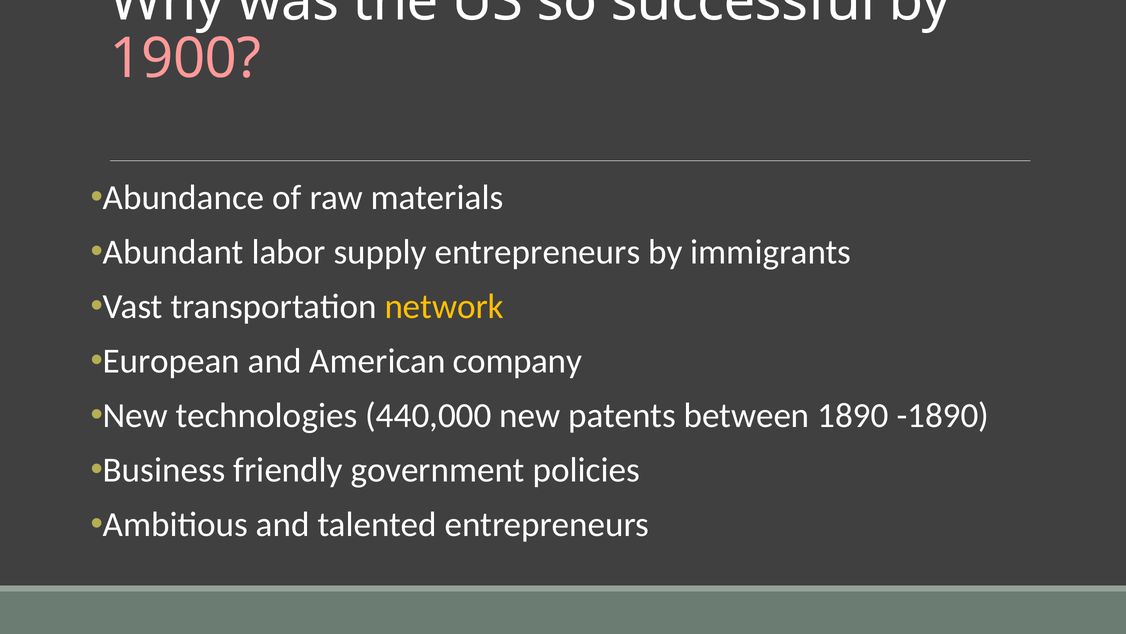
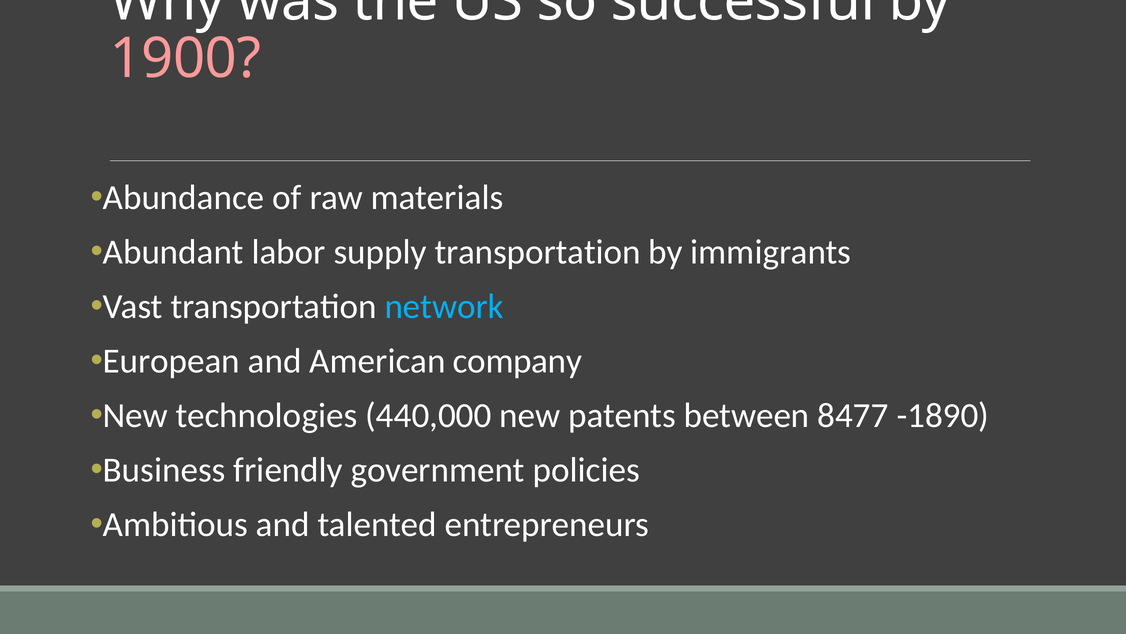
supply entrepreneurs: entrepreneurs -> transportation (538, 252)
network colour: yellow -> light blue (444, 306)
1890: 1890 -> 8477 (853, 415)
